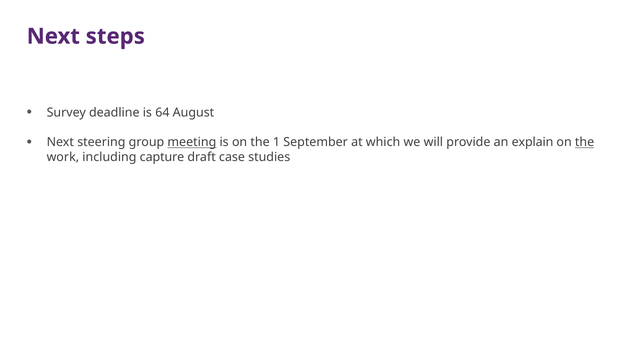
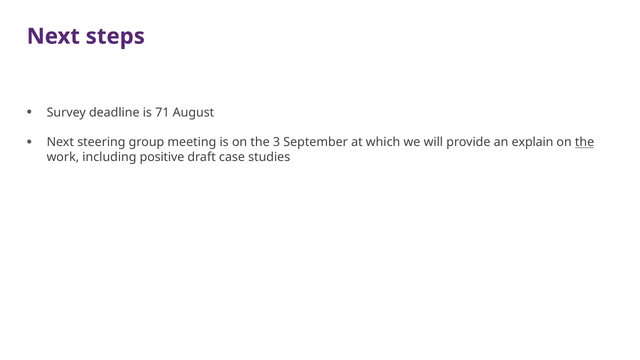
64: 64 -> 71 (162, 112)
meeting underline: present -> none (192, 142)
1: 1 -> 3 (276, 142)
capture: capture -> positive (162, 157)
